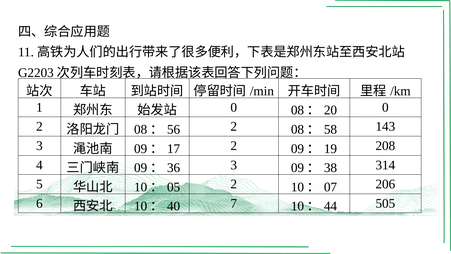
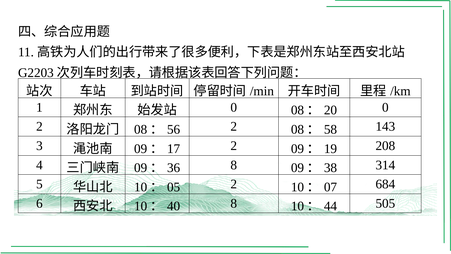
3: 3 -> 8 (234, 165)
206: 206 -> 684 (385, 184)
7: 7 -> 8 (234, 203)
